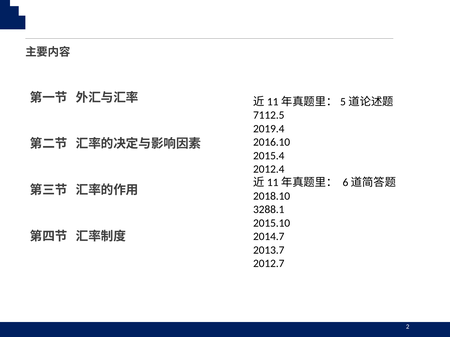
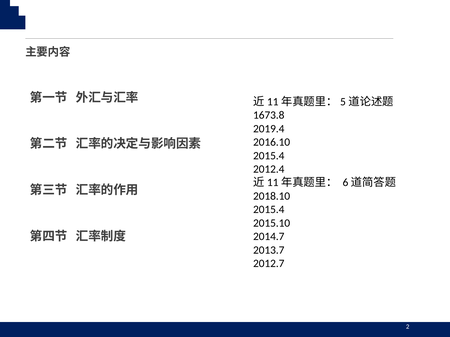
7112.5: 7112.5 -> 1673.8 (269, 115)
3288.1: 3288.1 -> 2015.4 (269, 210)
